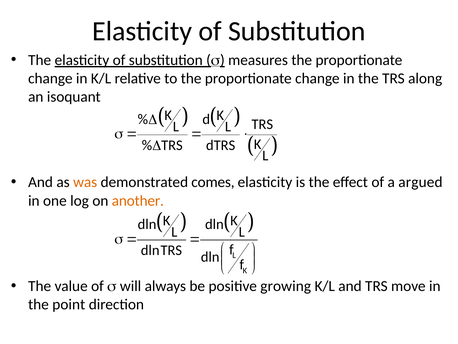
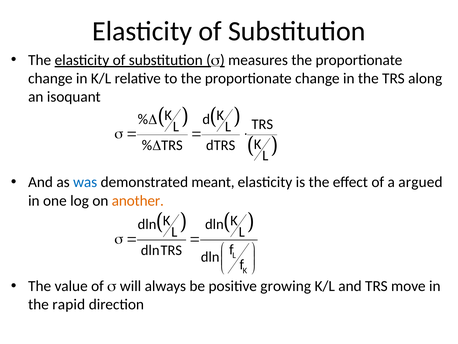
was colour: orange -> blue (85, 182)
comes: comes -> meant (213, 182)
point: point -> rapid (69, 304)
